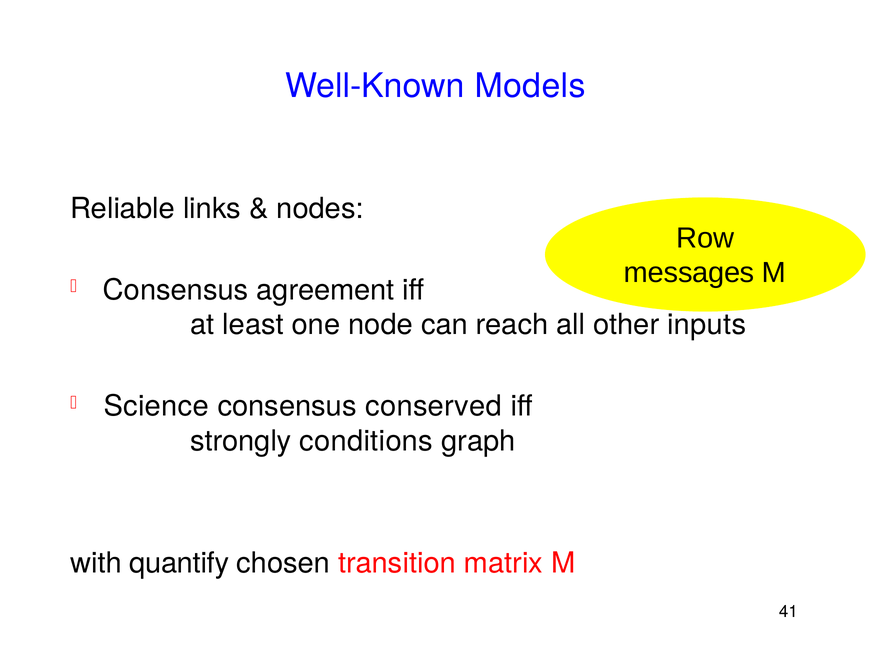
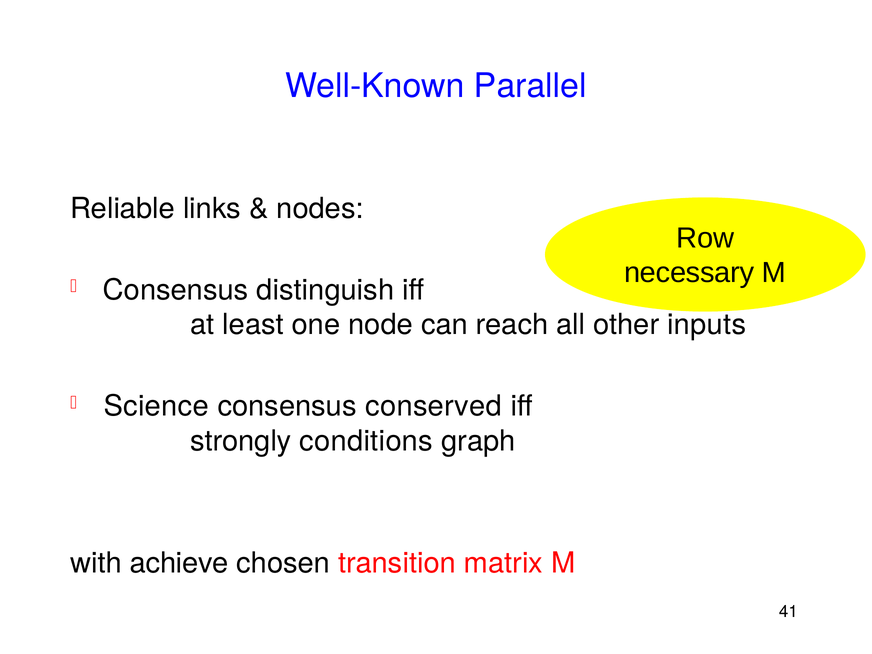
Models: Models -> Parallel (530, 86)
messages: messages -> necessary (689, 273)
agreement: agreement -> distinguish (325, 290)
quantify: quantify -> achieve (179, 563)
